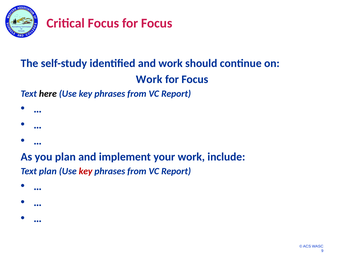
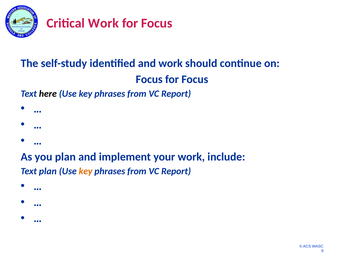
Critical Focus: Focus -> Work (103, 23)
Work: Work -> Focus (149, 79)
key colour: red -> orange (86, 171)
